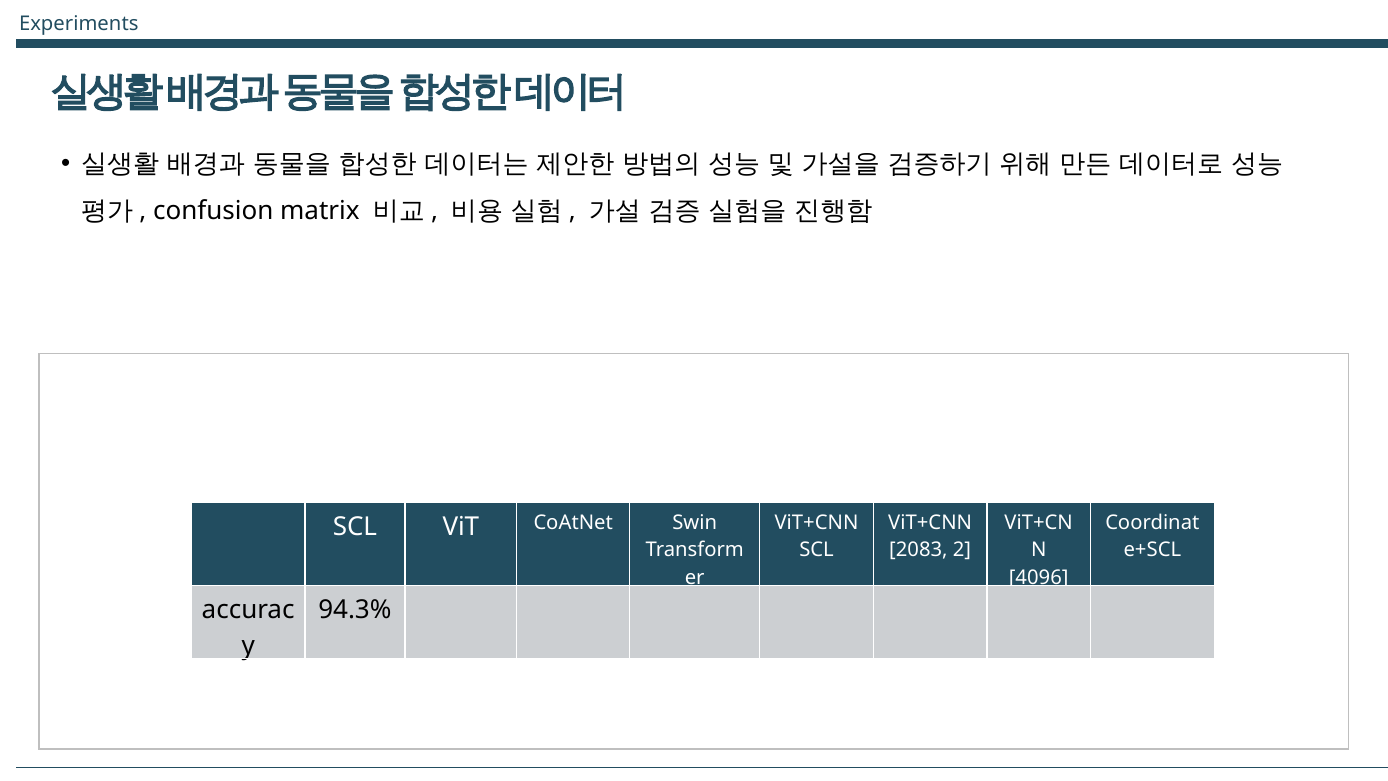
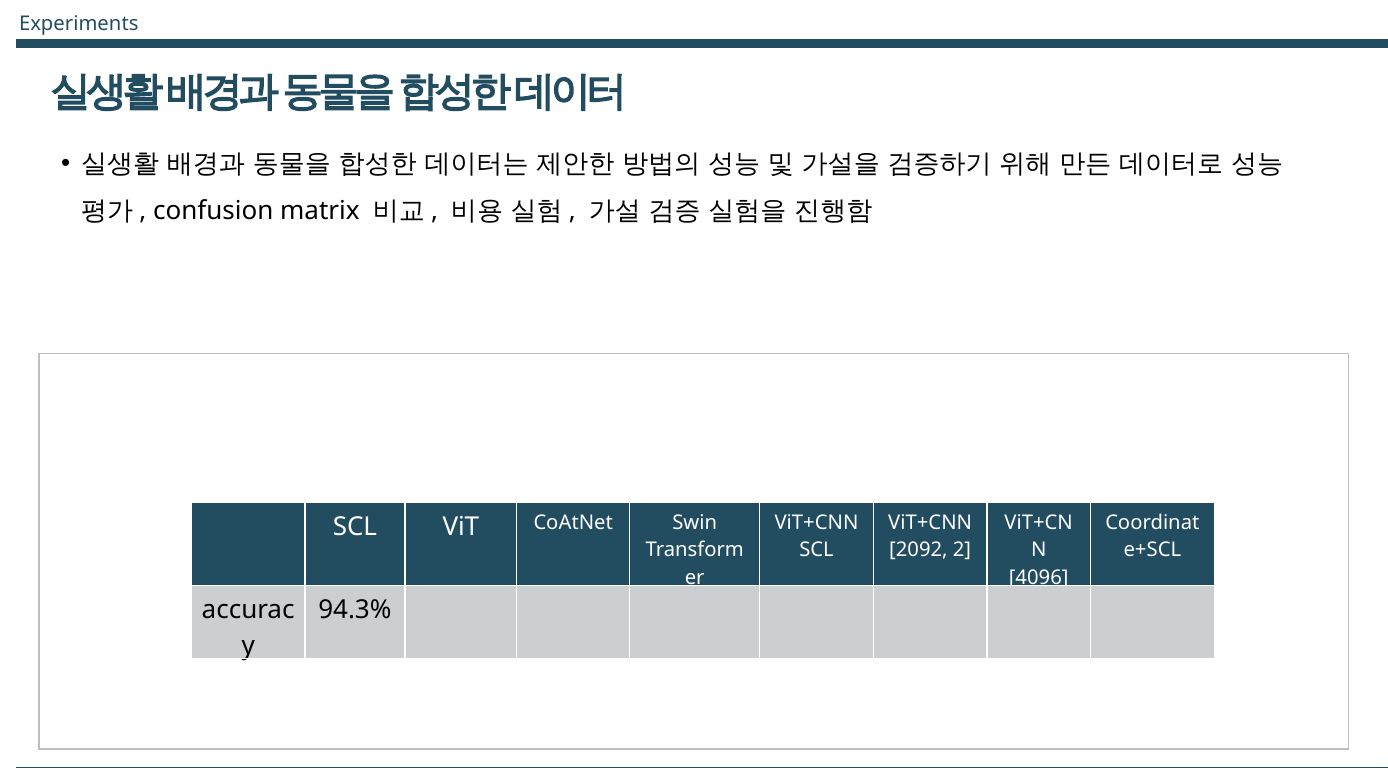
2083: 2083 -> 2092 (918, 550)
